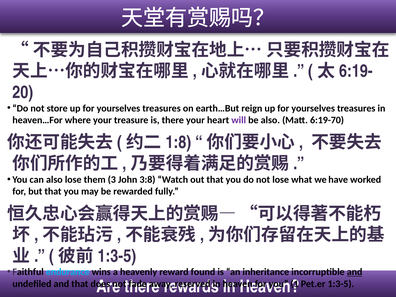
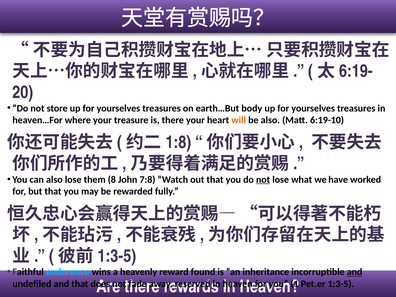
reign: reign -> body (252, 108)
will colour: purple -> orange (239, 120)
6:19-70: 6:19-70 -> 6:19-10 (327, 120)
3: 3 -> 8 (112, 180)
3:8: 3:8 -> 7:8 (147, 180)
not underline: none -> present (263, 180)
